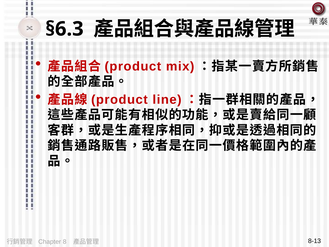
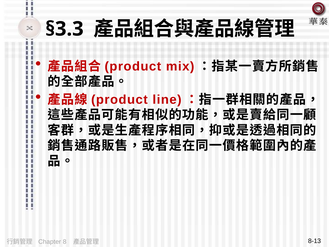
§6.3: §6.3 -> §3.3 (64, 29)
